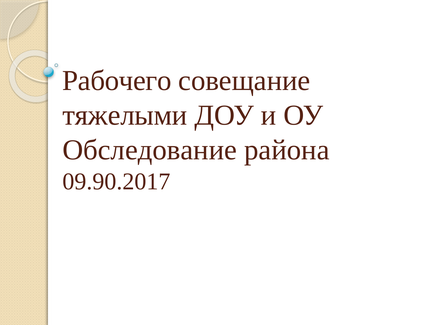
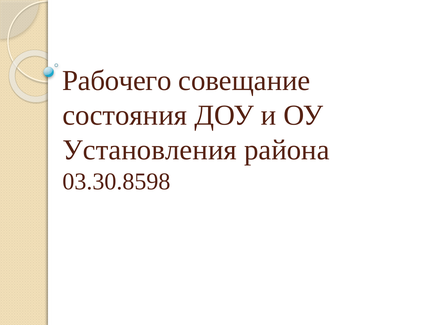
тяжелыми: тяжелыми -> состояния (125, 115)
Обследование: Обследование -> Установления (150, 150)
09.90.2017: 09.90.2017 -> 03.30.8598 (116, 181)
